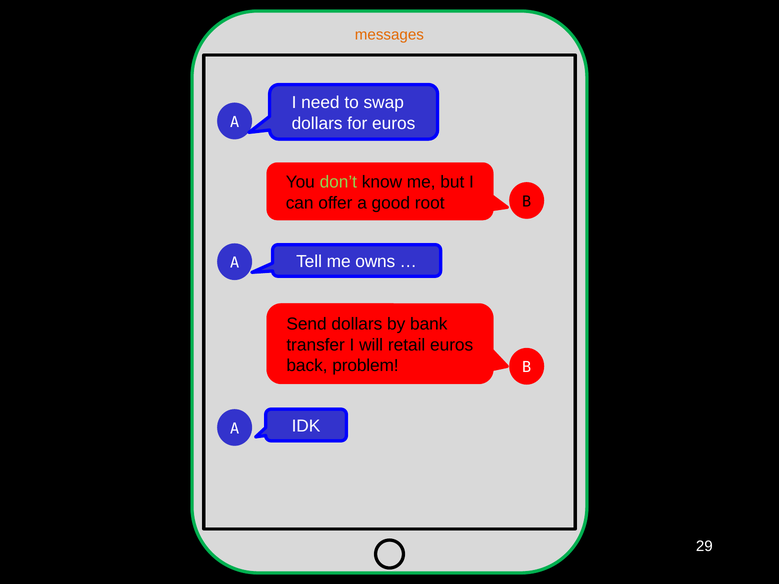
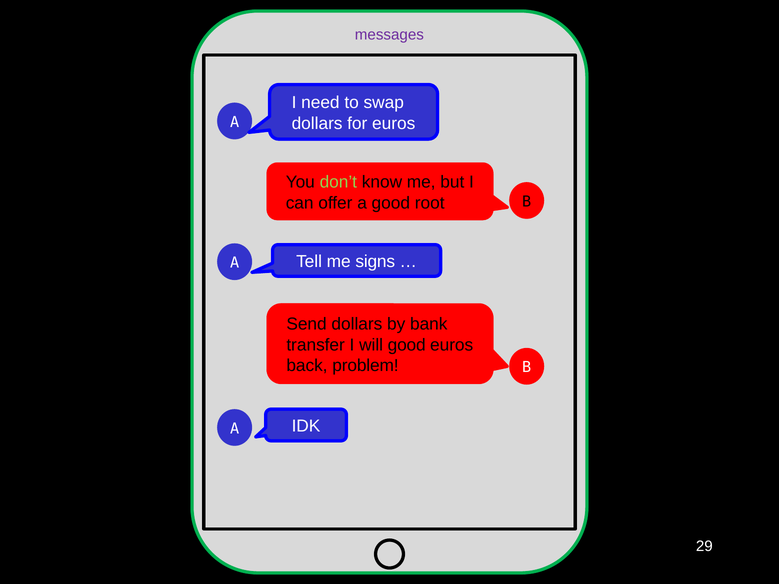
messages colour: orange -> purple (389, 35)
owns: owns -> signs (375, 262)
will retail: retail -> good (407, 345)
